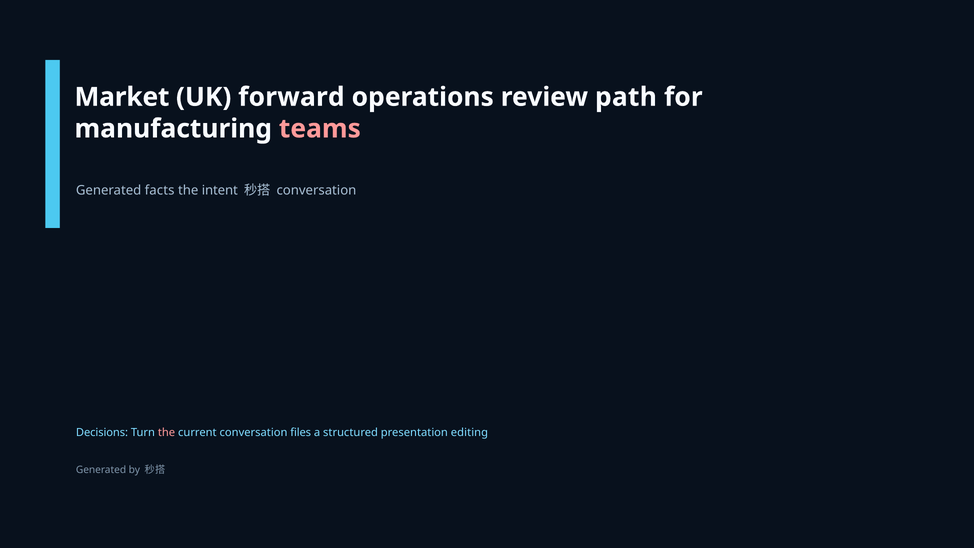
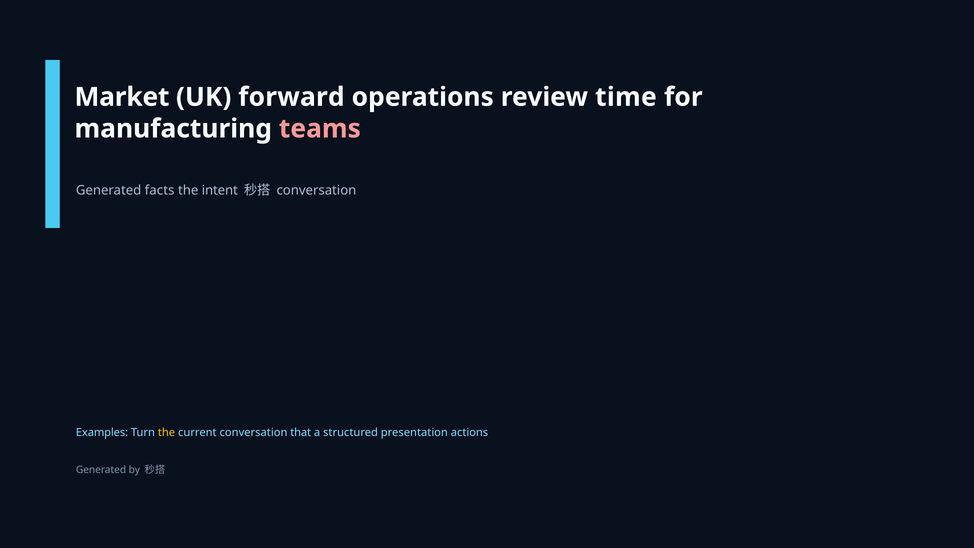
path: path -> time (626, 97)
Decisions: Decisions -> Examples (102, 432)
the colour: pink -> yellow (167, 432)
files: files -> that (301, 432)
editing: editing -> actions (470, 432)
